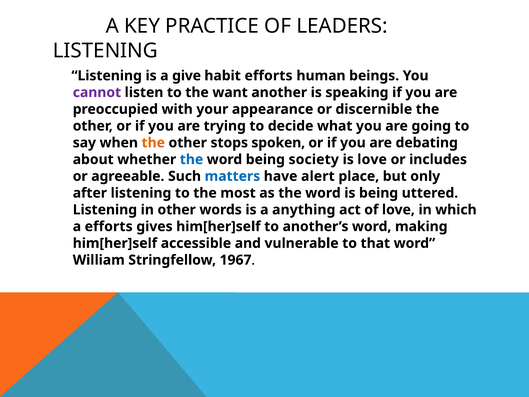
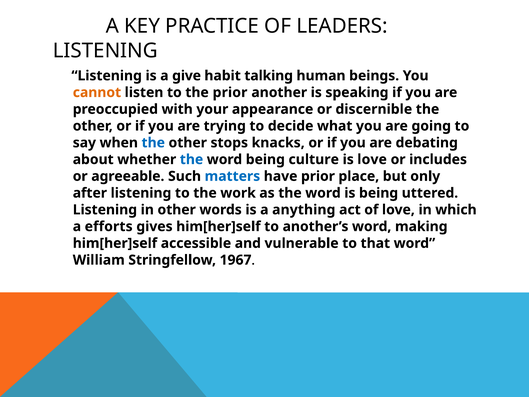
habit efforts: efforts -> talking (269, 76)
cannot colour: purple -> orange (97, 92)
the want: want -> prior (230, 92)
the colour: orange -> blue (153, 143)
spoken: spoken -> knacks (278, 143)
society: society -> culture (314, 159)
have alert: alert -> prior (318, 176)
most: most -> work (238, 193)
